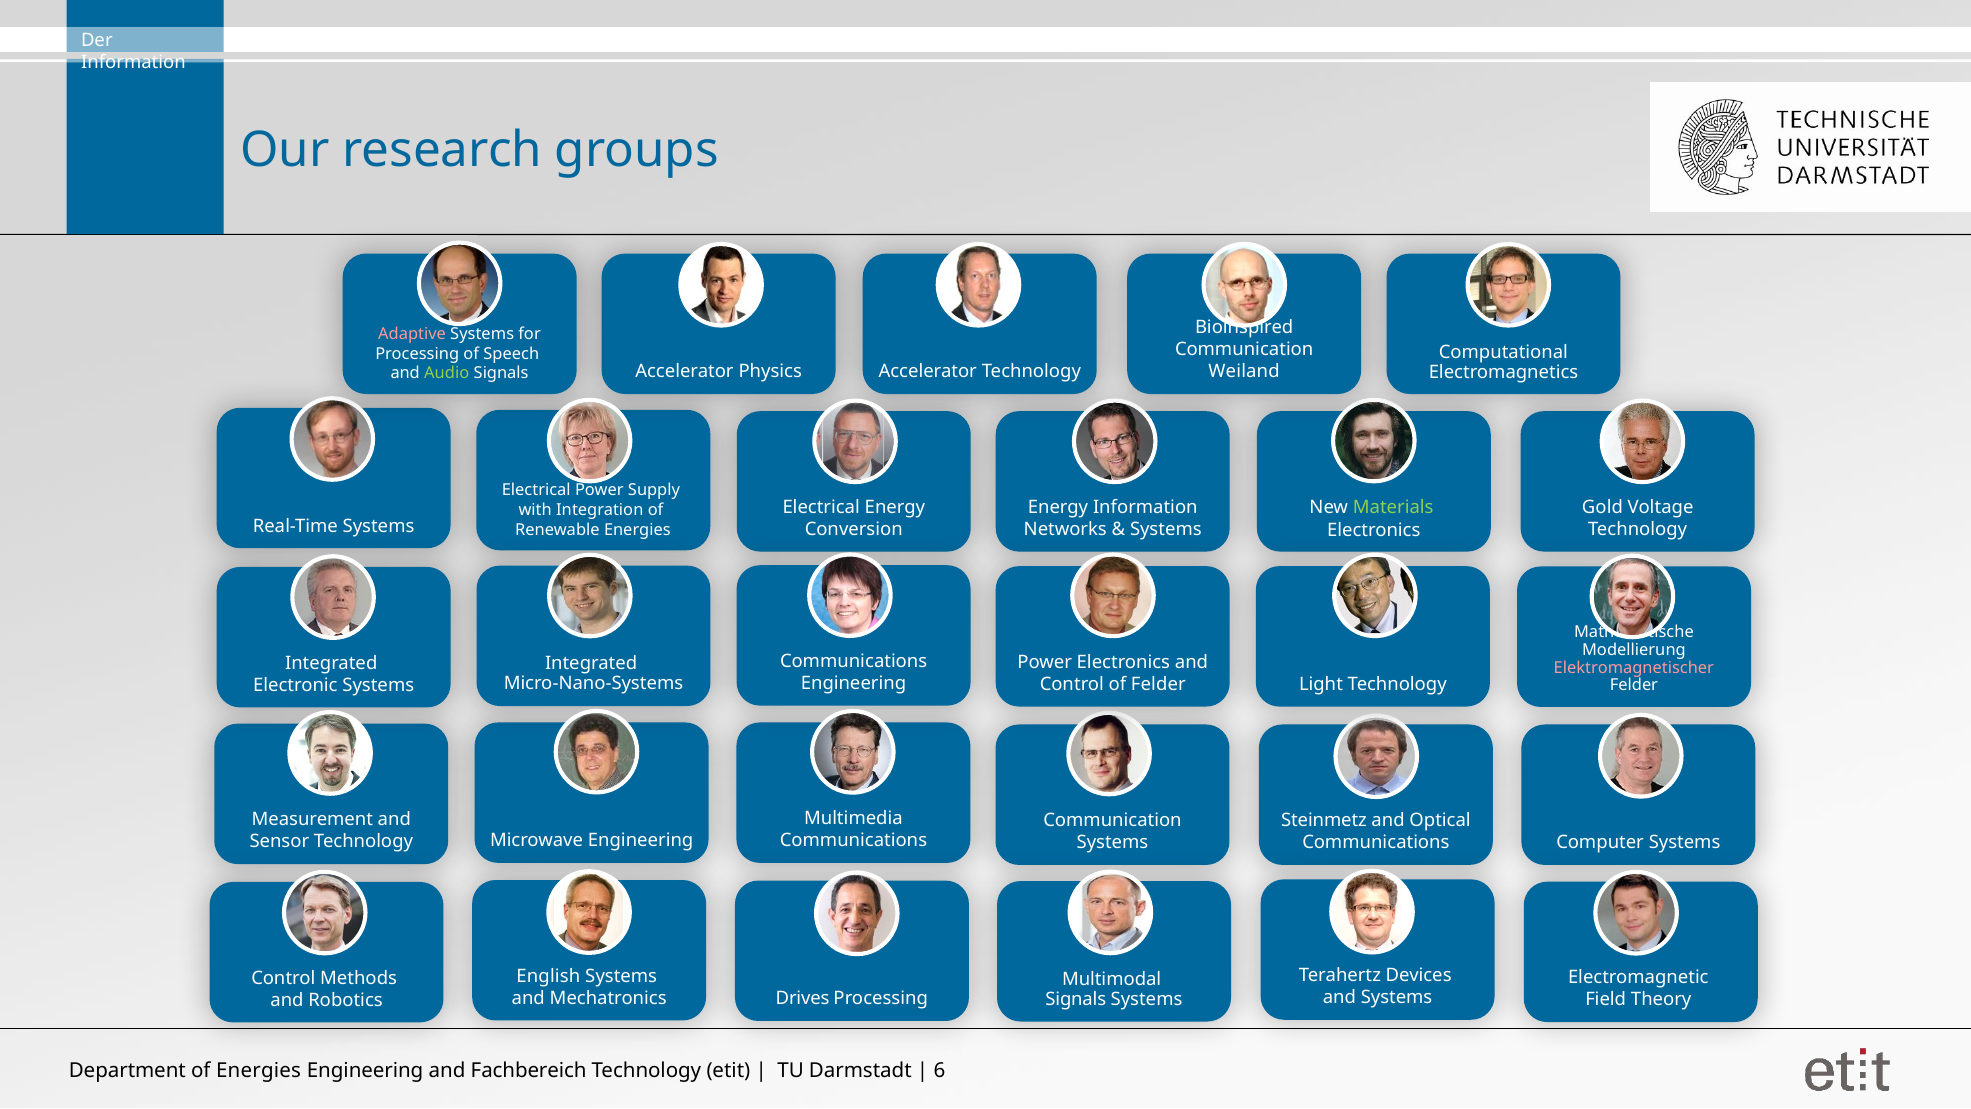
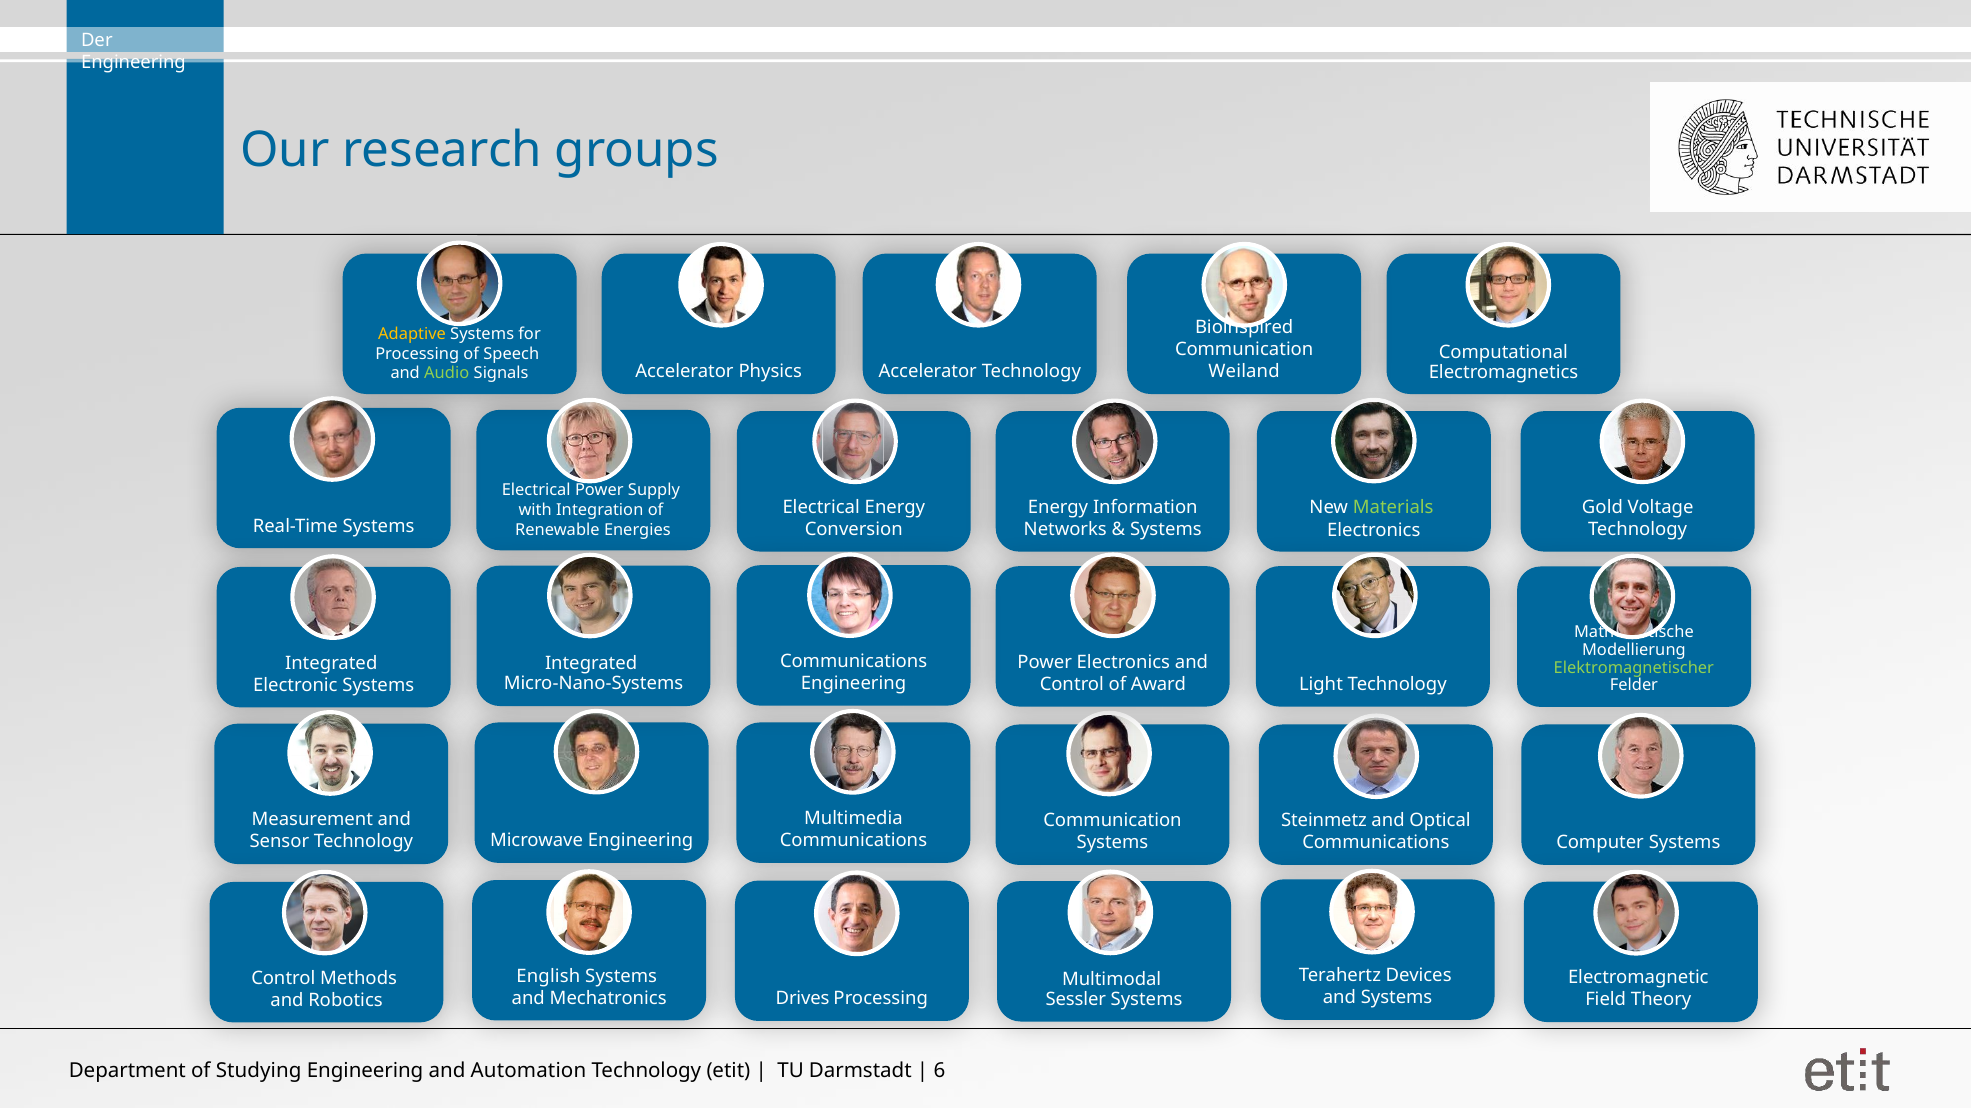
Information: Information -> Engineering (133, 63)
Adaptive colour: pink -> yellow (412, 334)
Elektromagnetischer colour: pink -> light green (1634, 668)
of Felder: Felder -> Award (1158, 684)
Signals: Signals -> Sessler (1076, 999)
of Energies: Energies -> Studying (259, 1070)
Fachbereich: Fachbereich -> Automation (528, 1070)
